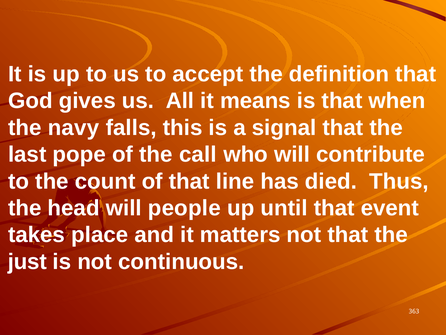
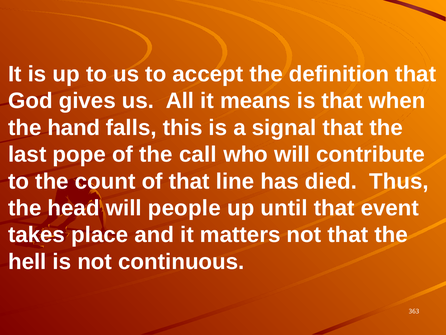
navy: navy -> hand (74, 128)
just: just -> hell (27, 261)
